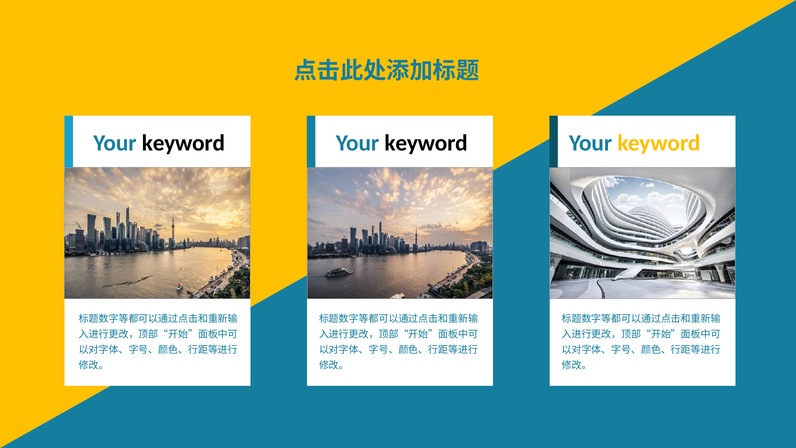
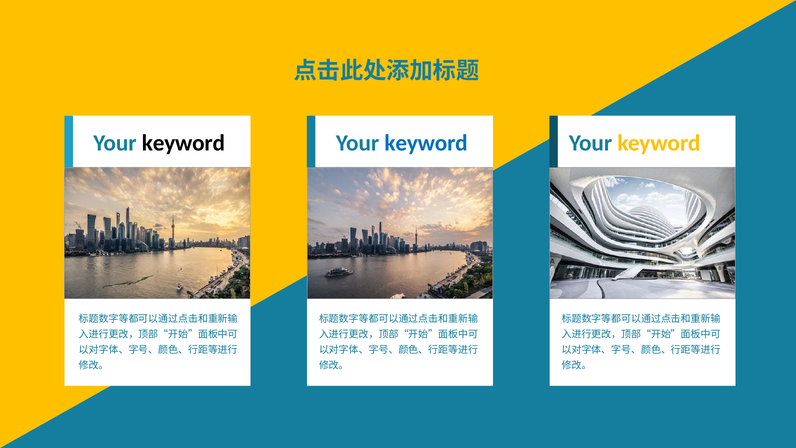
keyword colour: black -> blue (426, 143)
